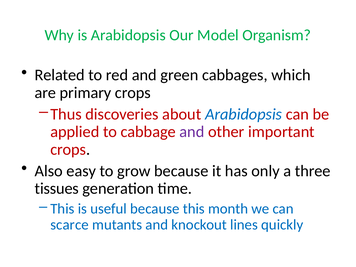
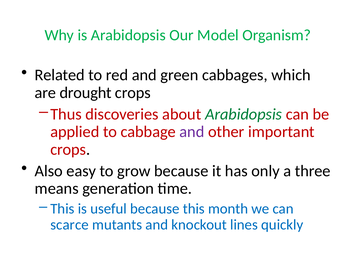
primary: primary -> drought (86, 93)
Arabidopsis colour: blue -> green (244, 114)
tissues: tissues -> means (57, 189)
